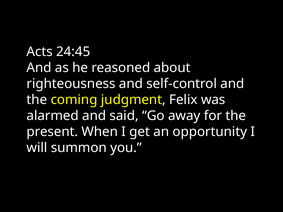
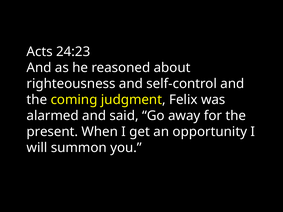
24:45: 24:45 -> 24:23 (73, 52)
